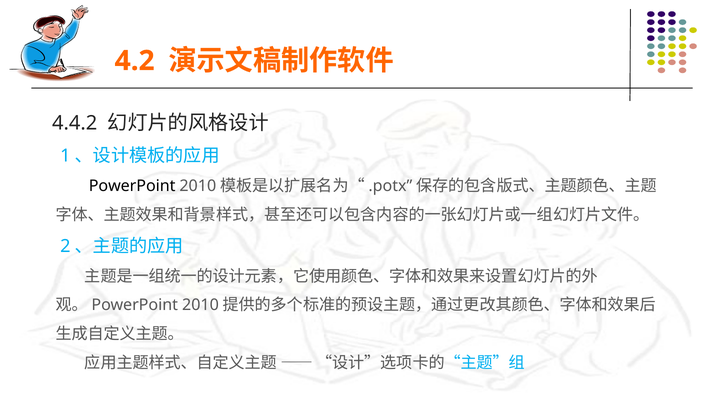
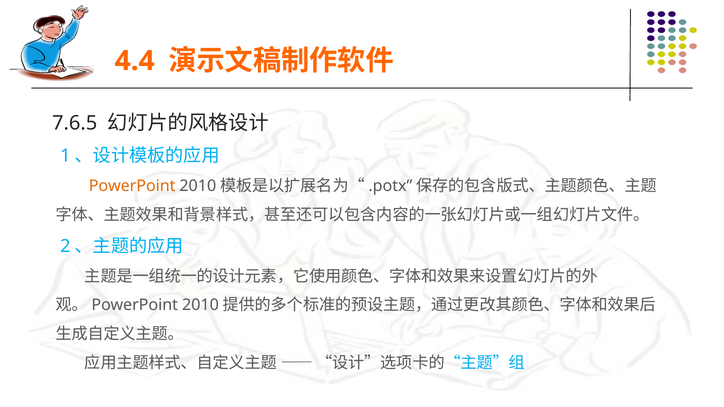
4.2: 4.2 -> 4.4 (135, 61)
4.4.2: 4.4.2 -> 7.6.5 (75, 123)
PowerPoint colour: black -> orange (132, 186)
